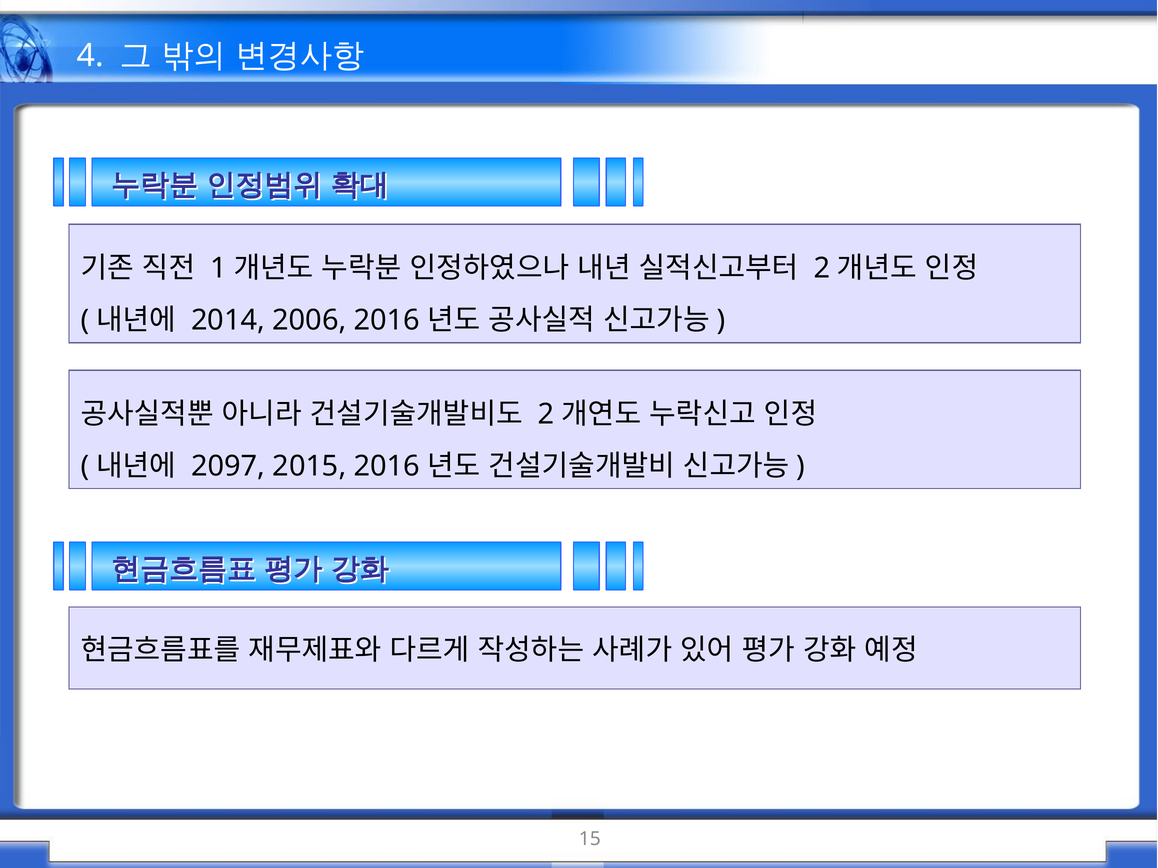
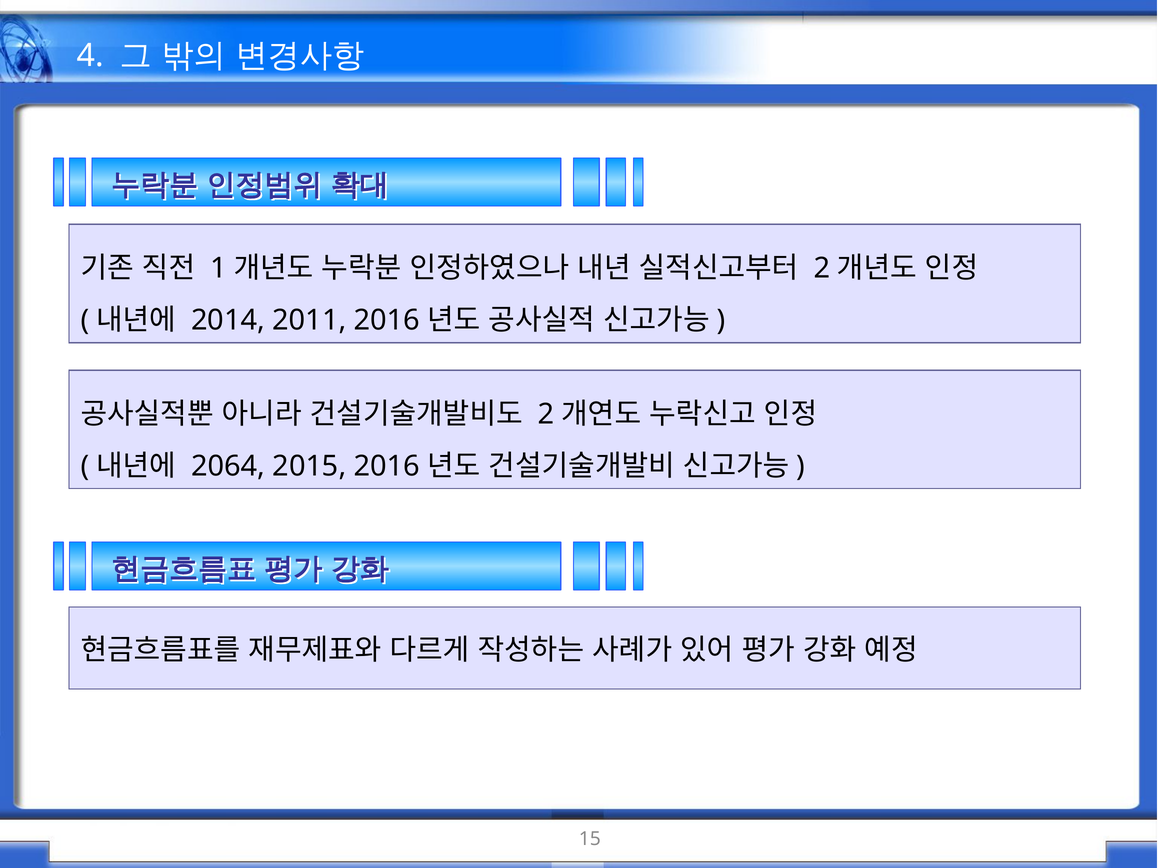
2006: 2006 -> 2011 (309, 320)
2097: 2097 -> 2064 (228, 466)
